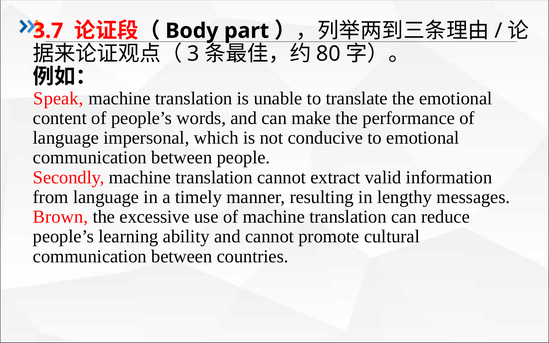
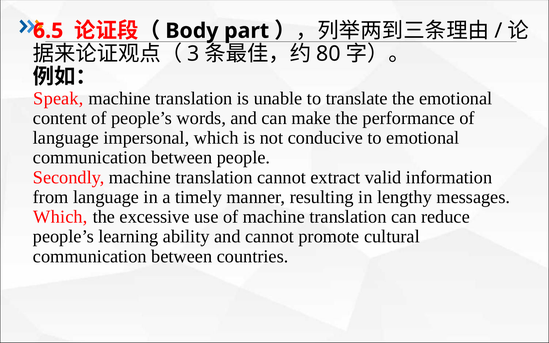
3.7: 3.7 -> 6.5 (48, 31)
Brown: Brown -> Which (60, 217)
